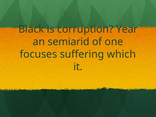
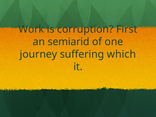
Black: Black -> Work (31, 29)
Year: Year -> First (127, 29)
focuses: focuses -> journey (38, 54)
